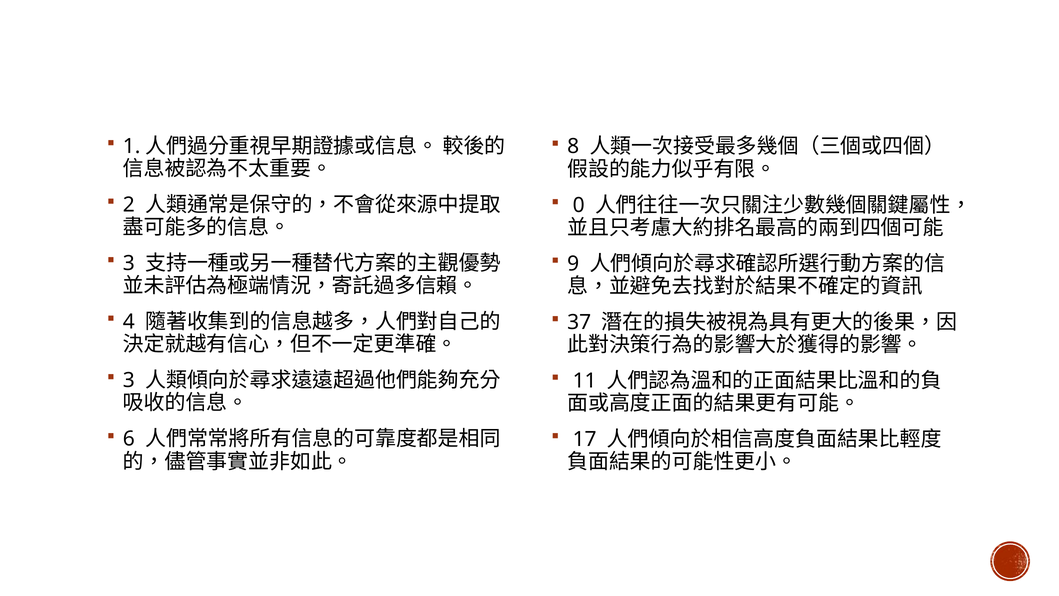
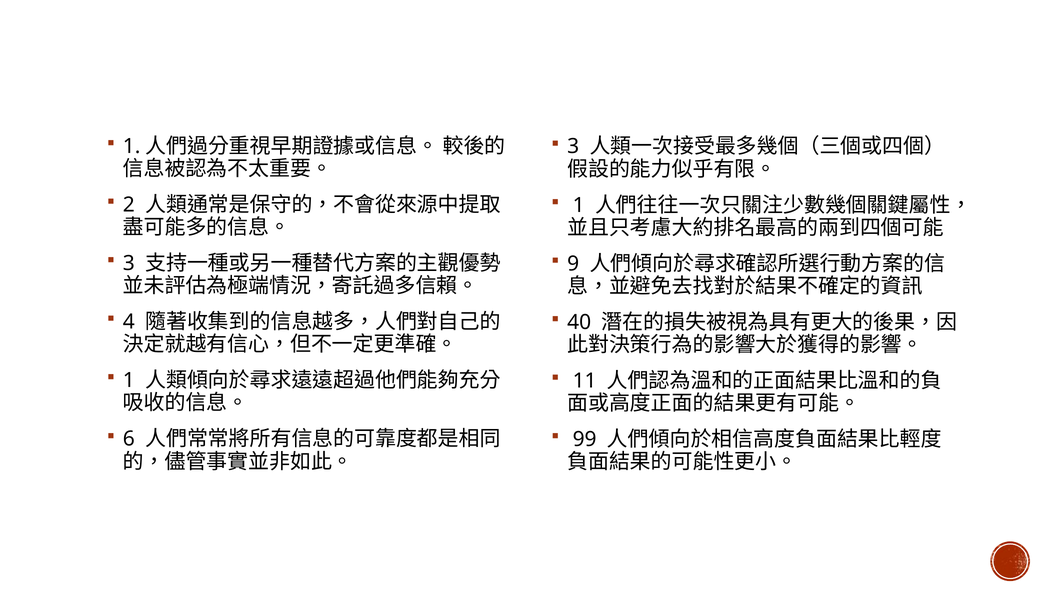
8: 8 -> 3 (573, 146)
0: 0 -> 1 (579, 205)
37: 37 -> 40 (579, 322)
3: 3 -> 1 (129, 380)
17: 17 -> 99 (585, 439)
